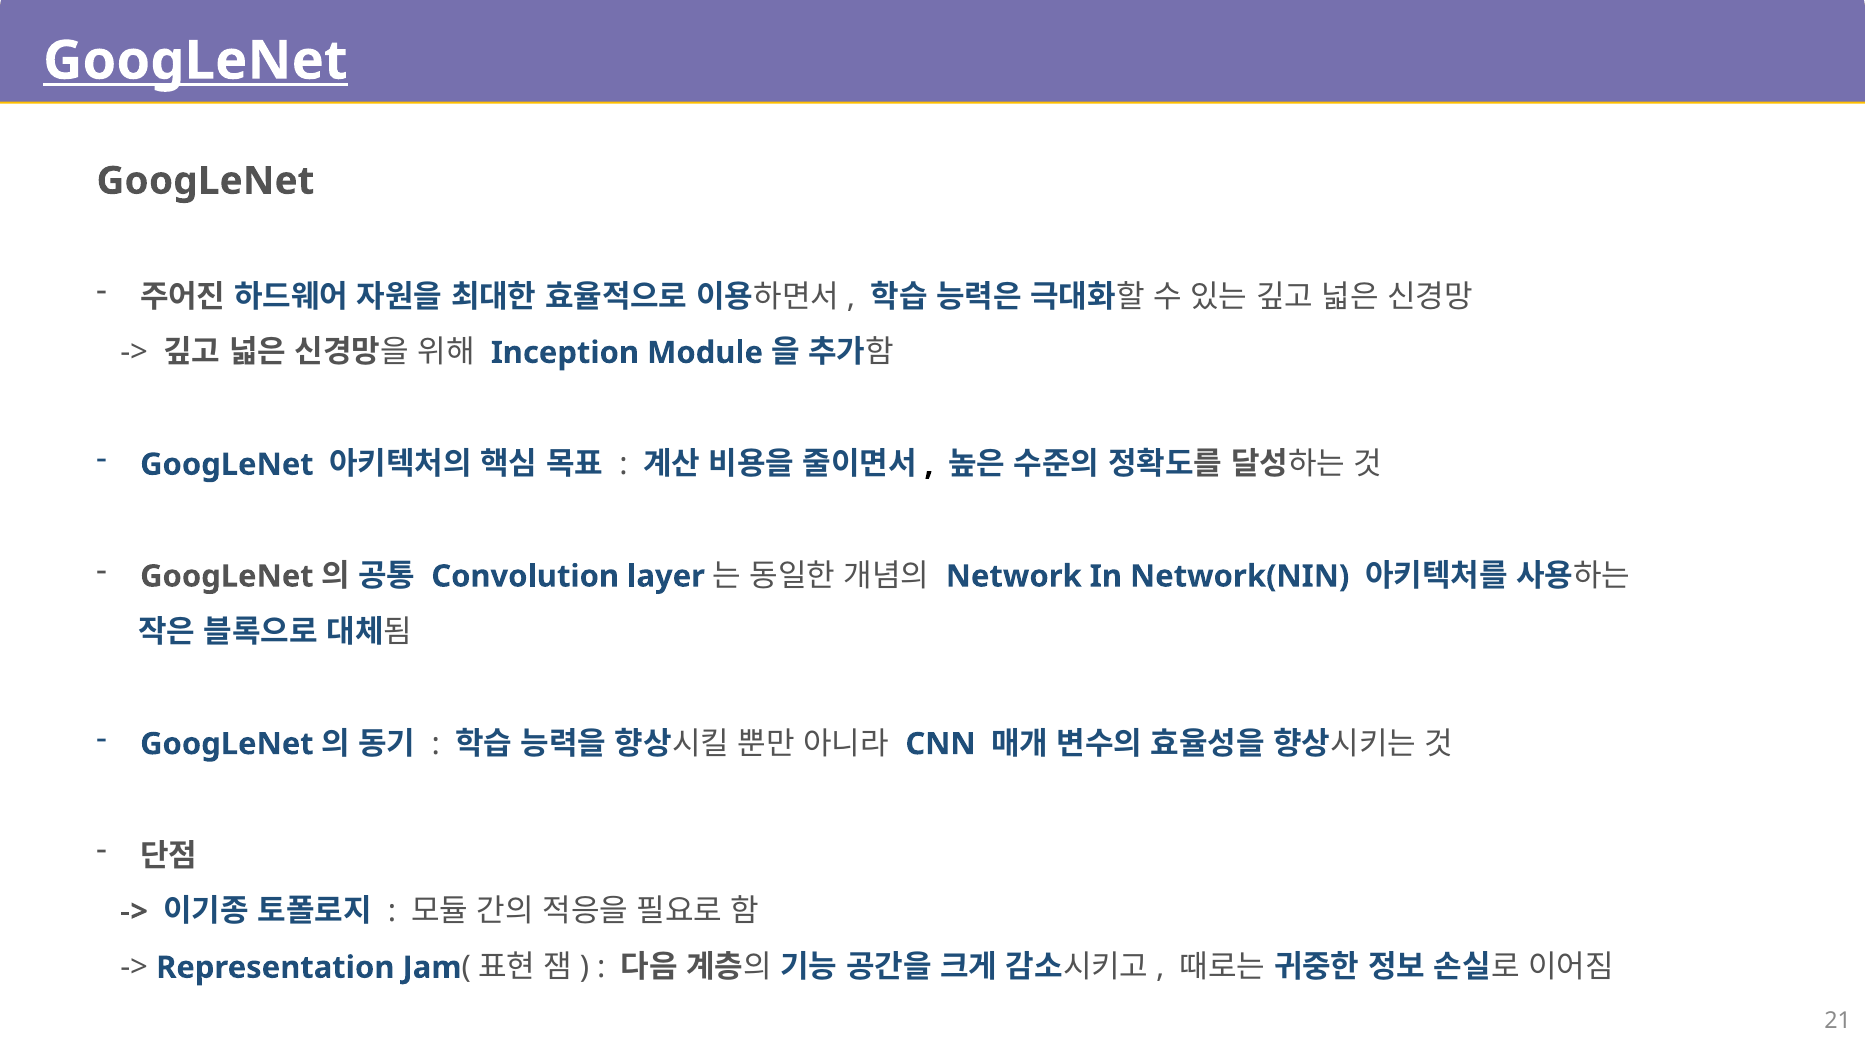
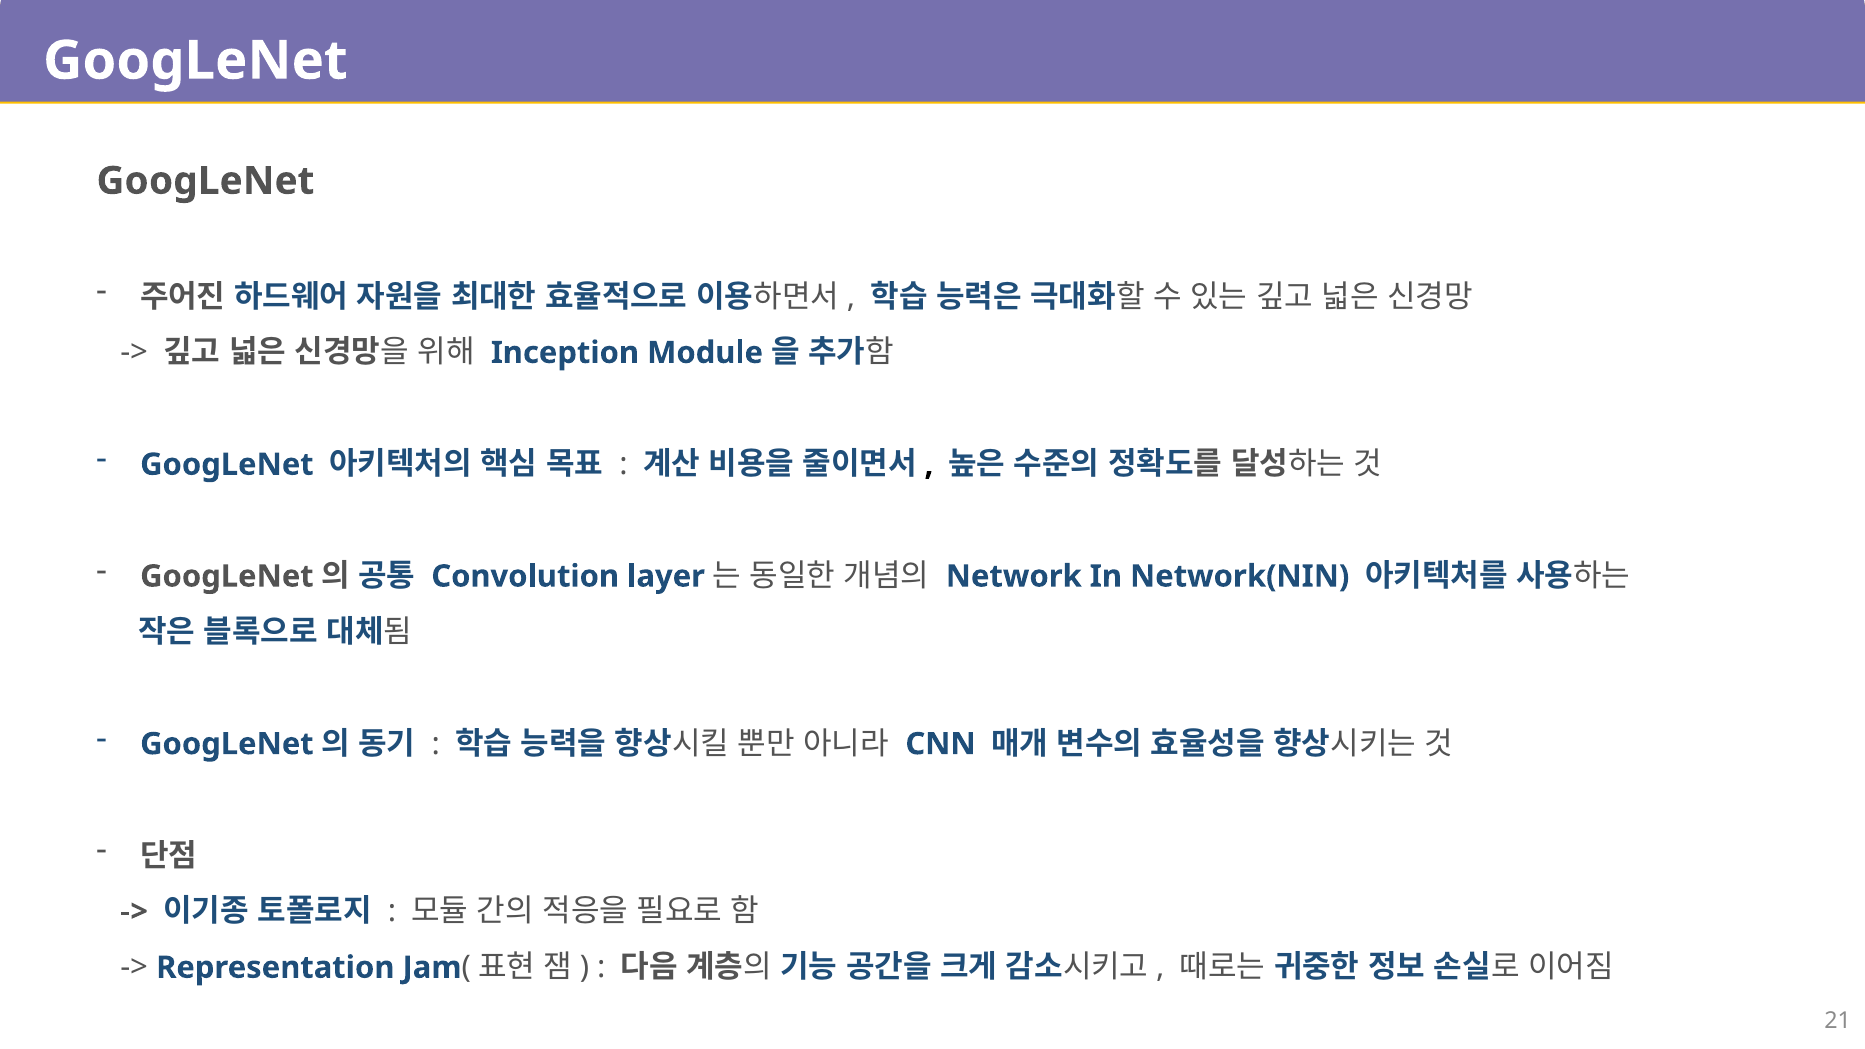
GoogLeNet underline: present -> none (195, 61)
